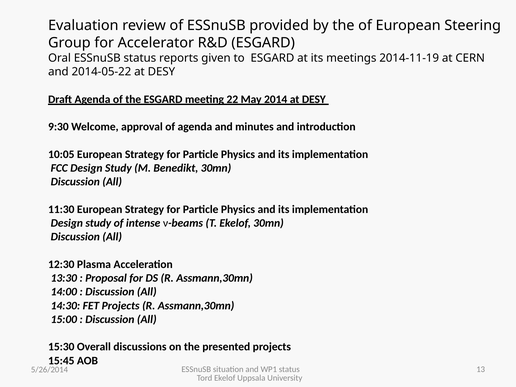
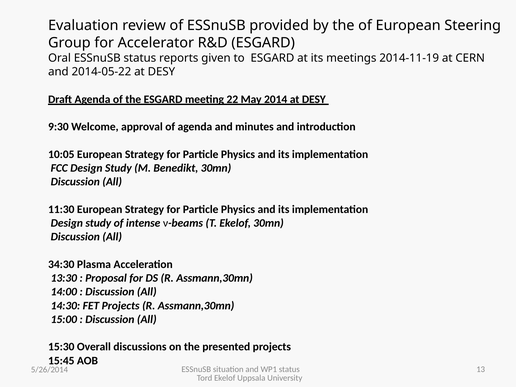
12:30: 12:30 -> 34:30 (61, 264)
